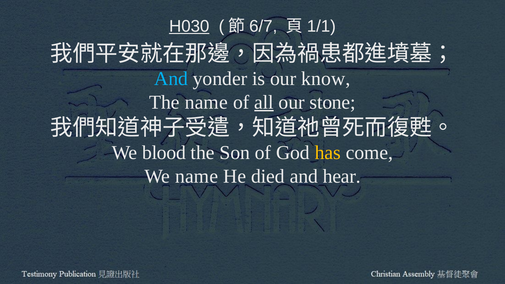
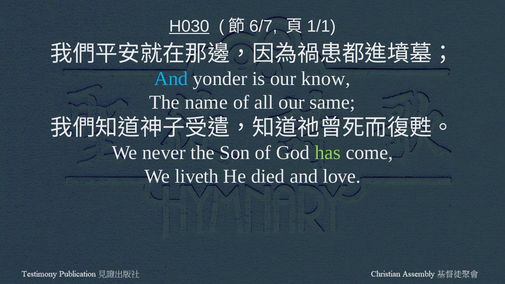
all underline: present -> none (264, 102)
stone: stone -> same (333, 102)
blood: blood -> never (164, 153)
has colour: yellow -> light green (328, 153)
We name: name -> liveth (197, 176)
hear: hear -> love (342, 176)
